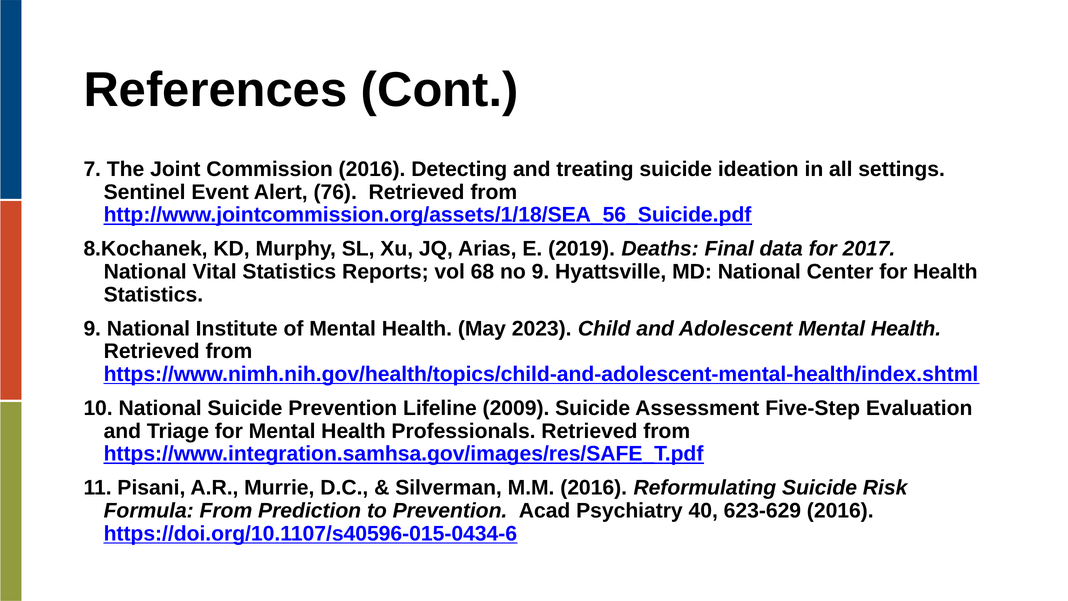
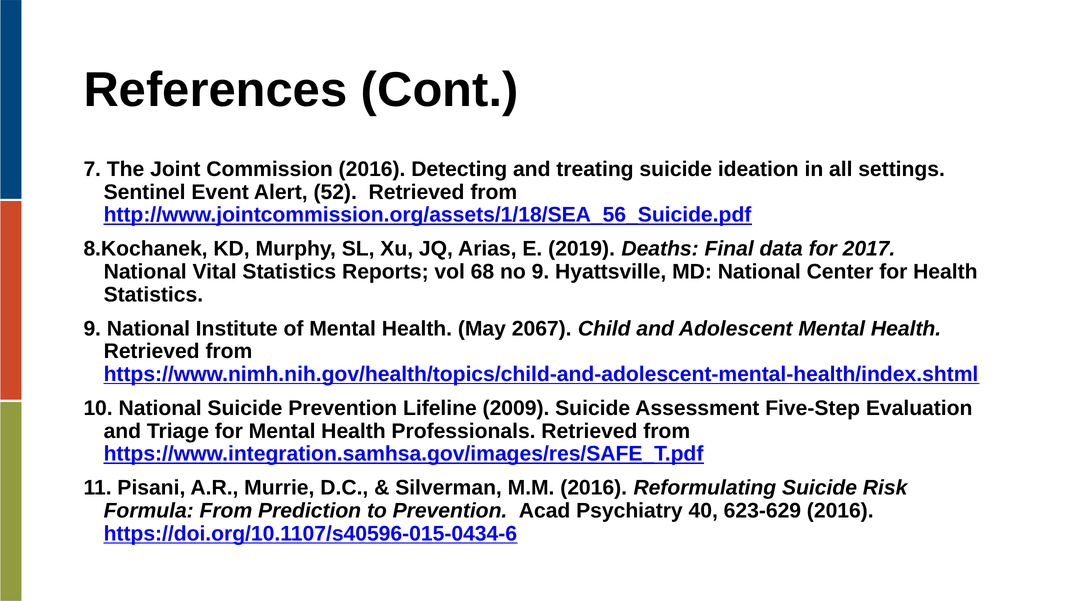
76: 76 -> 52 (335, 192)
2023: 2023 -> 2067 (542, 328)
